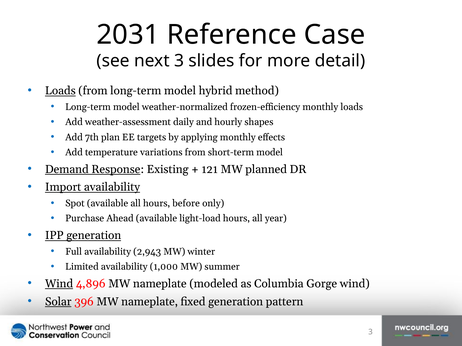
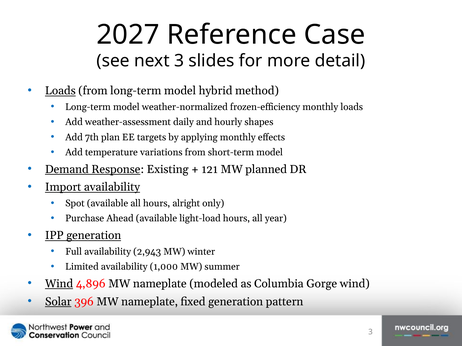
2031: 2031 -> 2027 (128, 35)
before: before -> alright (186, 204)
